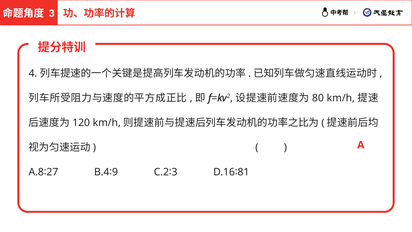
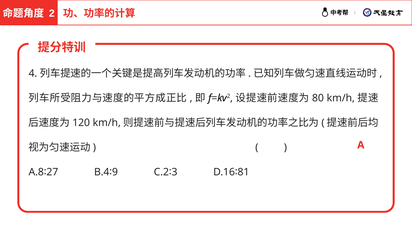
3: 3 -> 2 (52, 13)
